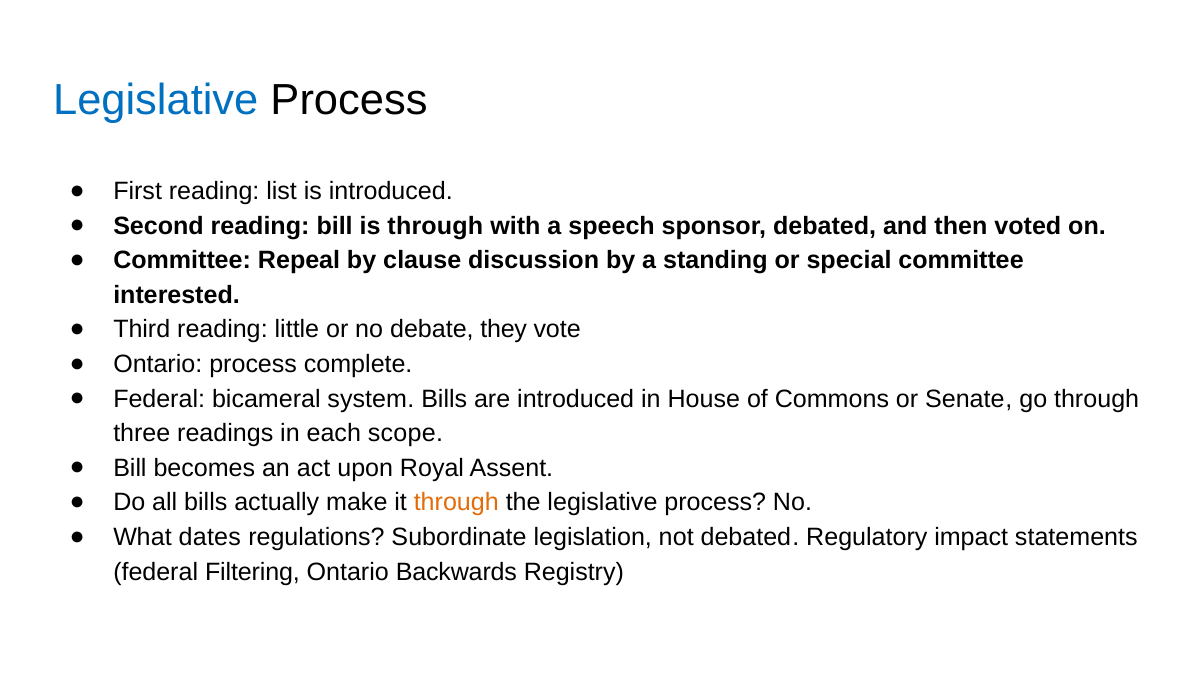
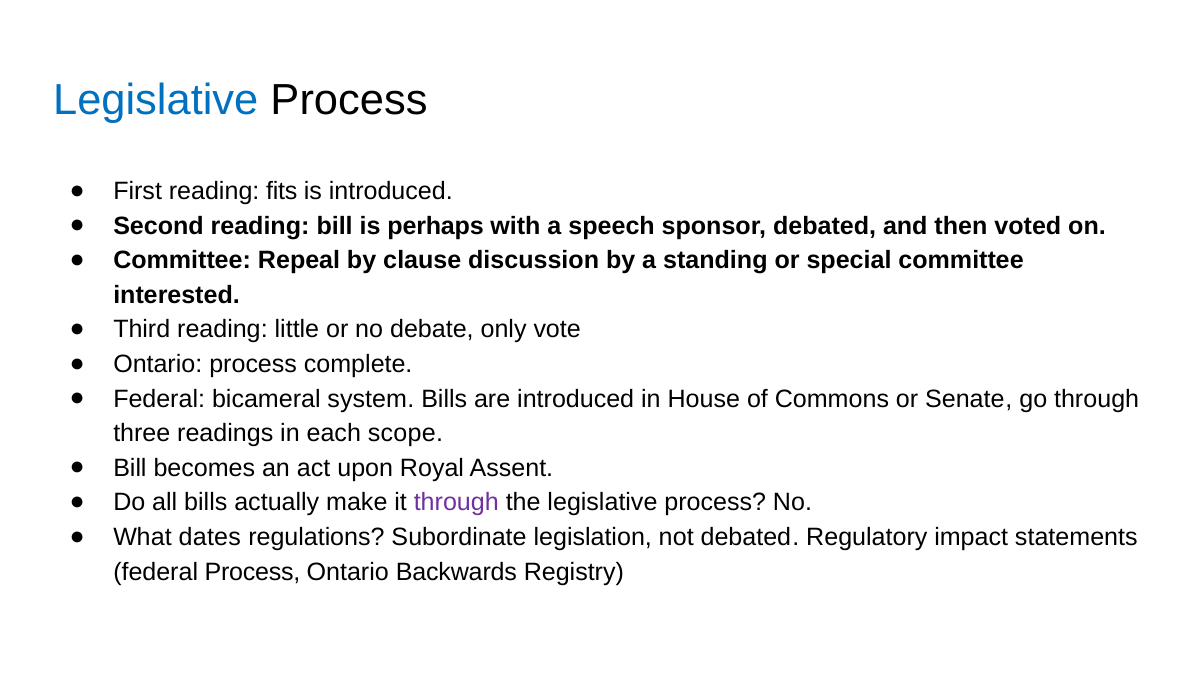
list: list -> fits (282, 191)
is through: through -> perhaps (436, 226)
they: they -> only (504, 330)
through colour: orange -> purple (456, 503)
federal Filtering: Filtering -> Process (253, 572)
